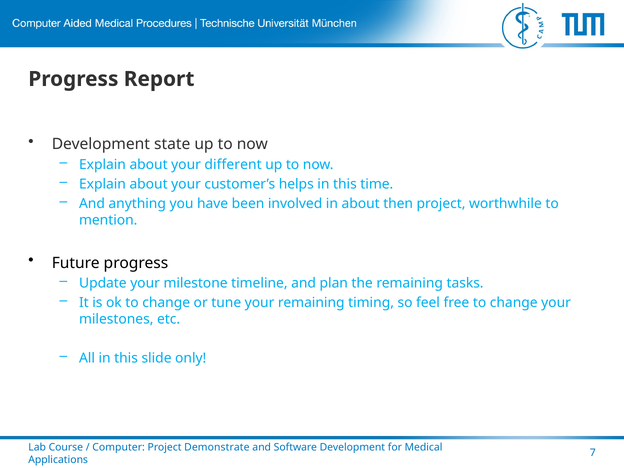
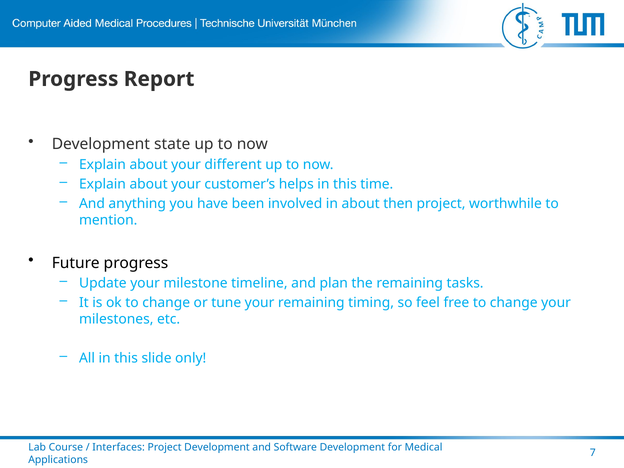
Computer: Computer -> Interfaces (119, 447)
Project Demonstrate: Demonstrate -> Development (217, 447)
